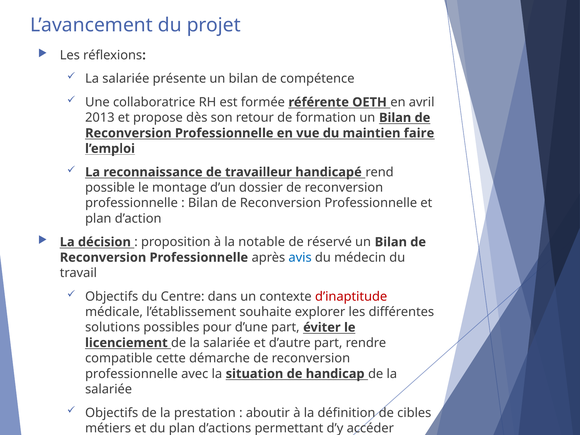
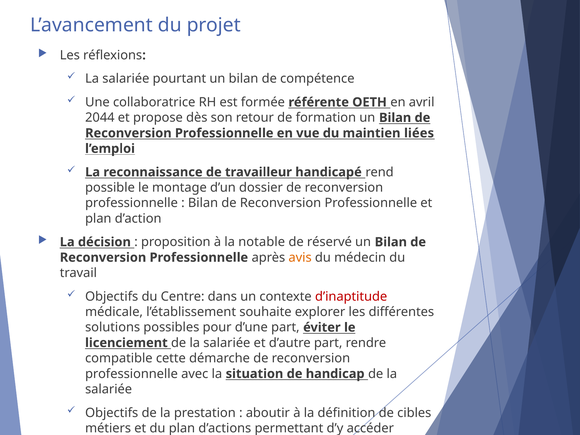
présente: présente -> pourtant (179, 79)
2013: 2013 -> 2044 (100, 118)
faire: faire -> liées (419, 133)
avis colour: blue -> orange (300, 258)
